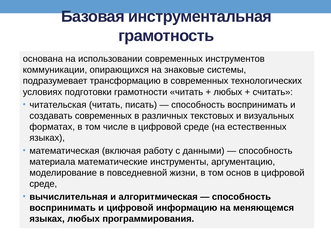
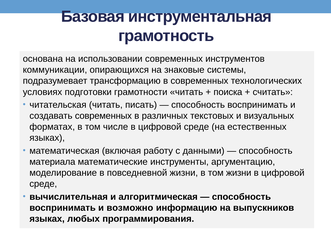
любых: любых -> поиска (228, 92)
том основ: основ -> жизни (239, 173)
и цифровой: цифровой -> возможно (130, 208)
меняющемся: меняющемся -> выпускников (264, 208)
